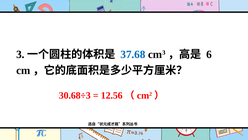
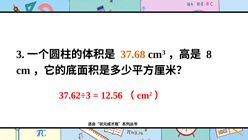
37.68 colour: blue -> orange (133, 54)
6: 6 -> 8 (209, 54)
30.68÷3: 30.68÷3 -> 37.62÷3 (75, 95)
